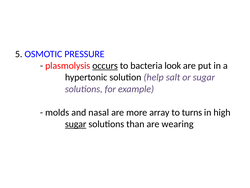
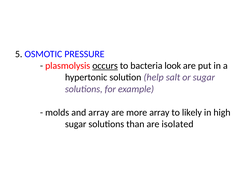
and nasal: nasal -> array (99, 112)
turns: turns -> likely (192, 112)
sugar underline: present -> none (76, 124)
wearing: wearing -> isolated (178, 124)
